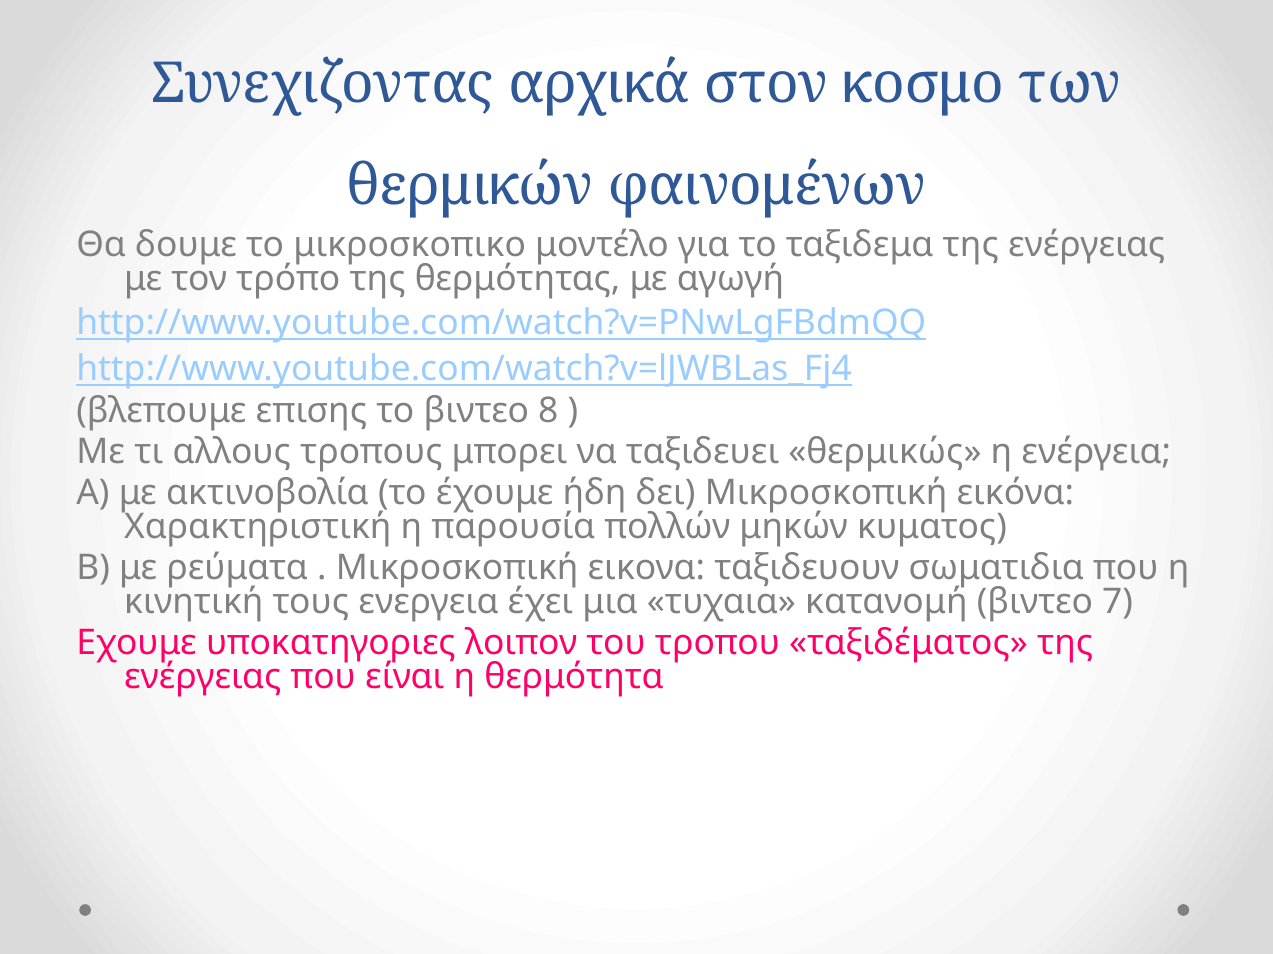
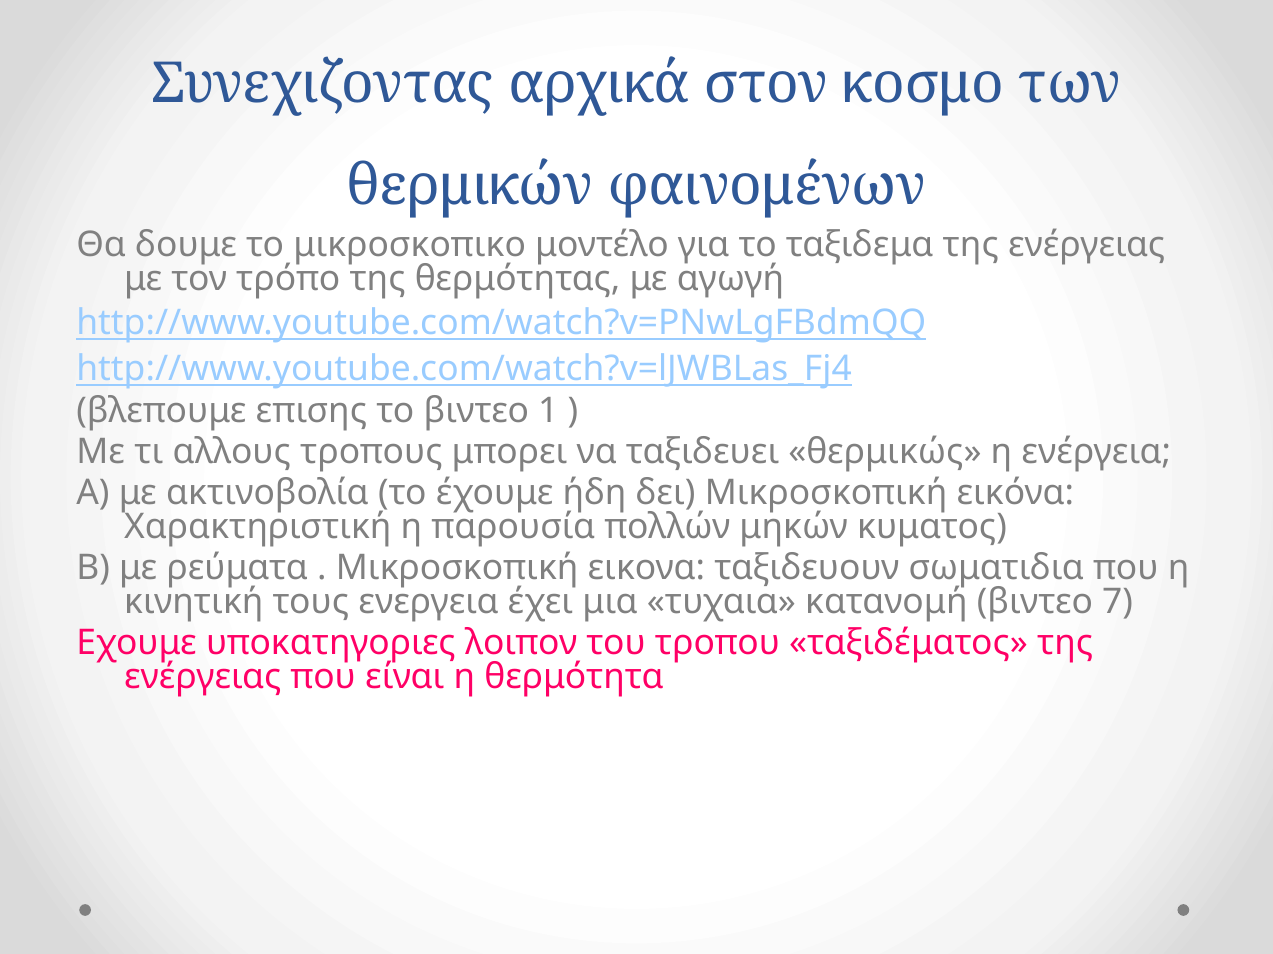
8: 8 -> 1 (548, 411)
